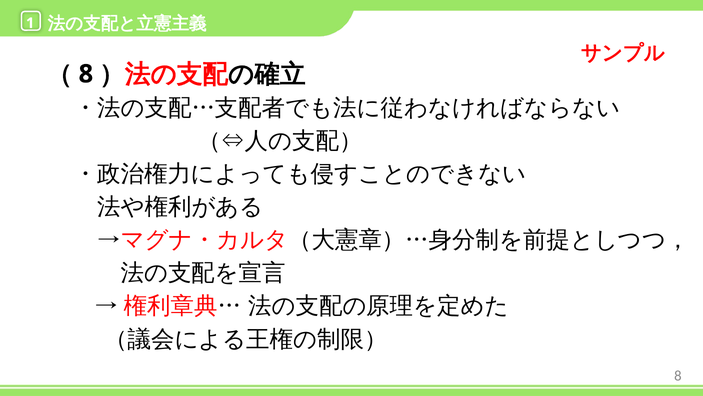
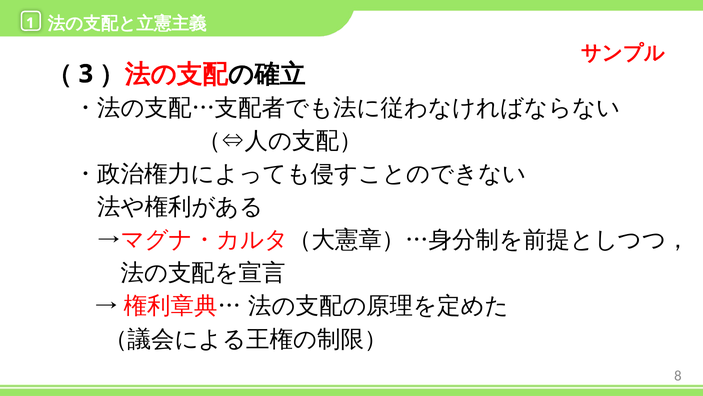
8: 8 -> 3 (86, 74)
